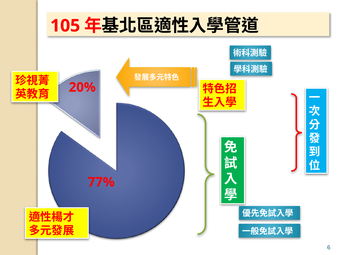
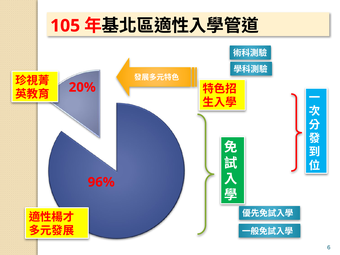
77%: 77% -> 96% (101, 182)
